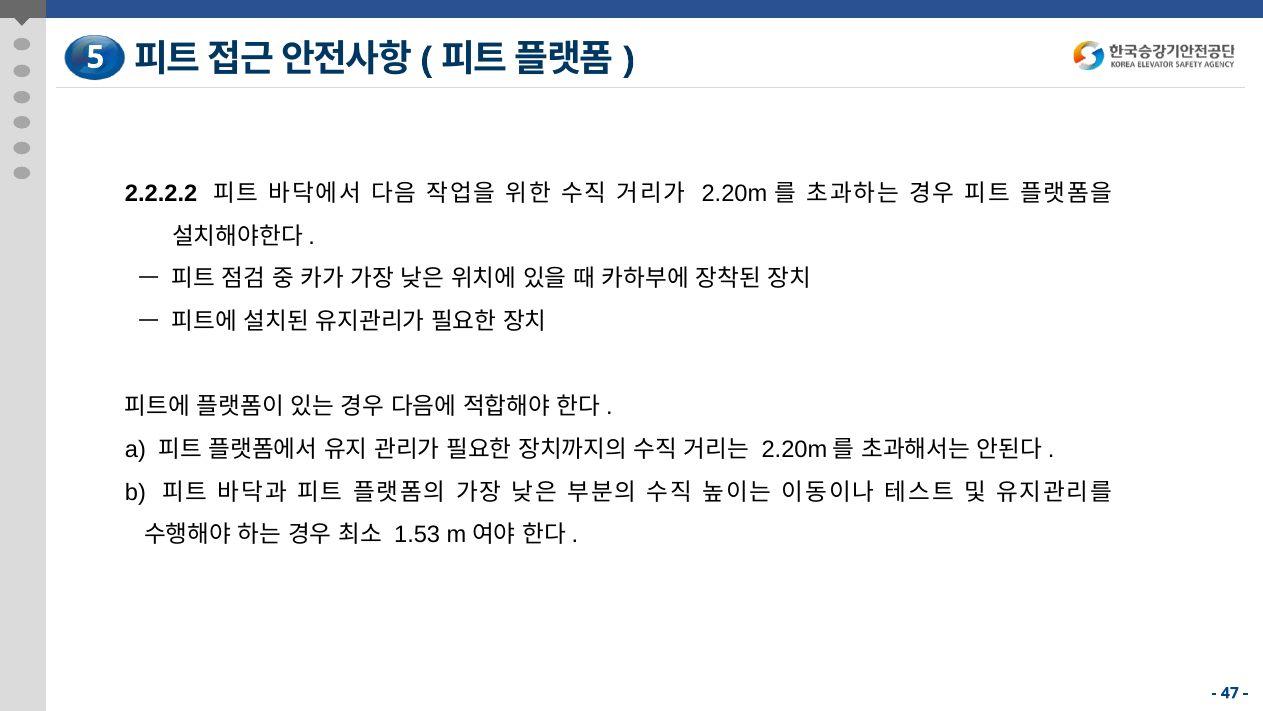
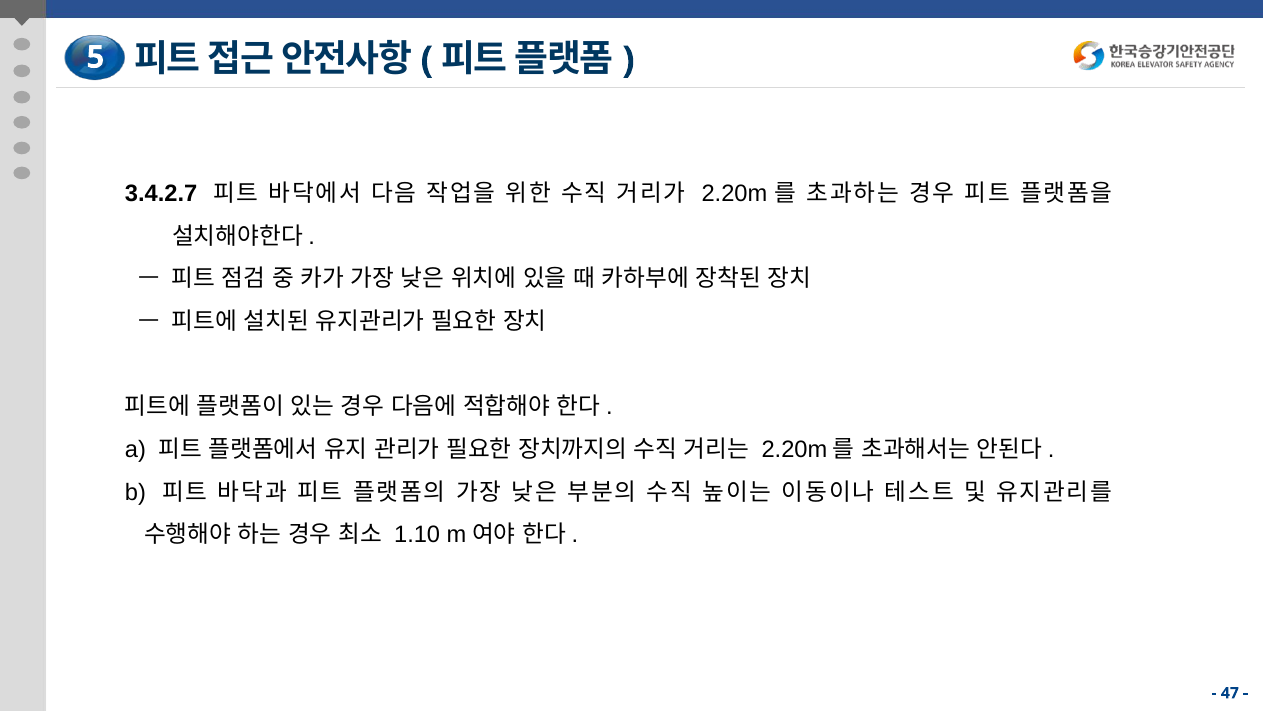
2.2.2.2: 2.2.2.2 -> 3.4.2.7 (161, 193)
1.53: 1.53 -> 1.10 (417, 534)
